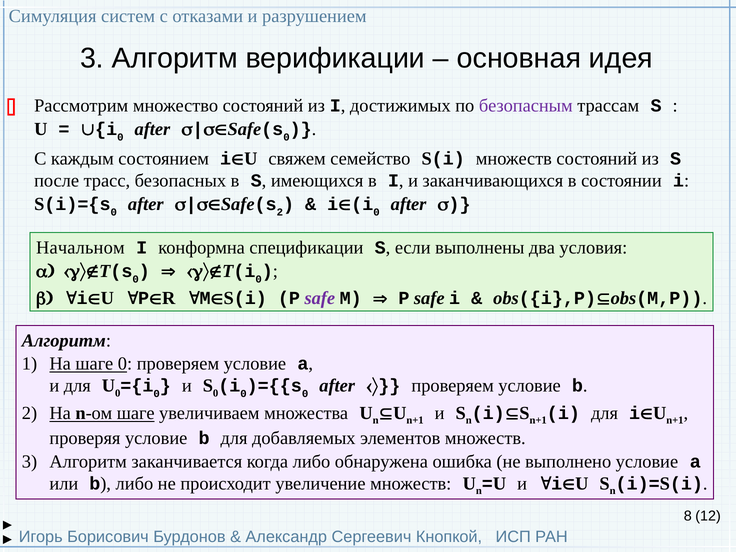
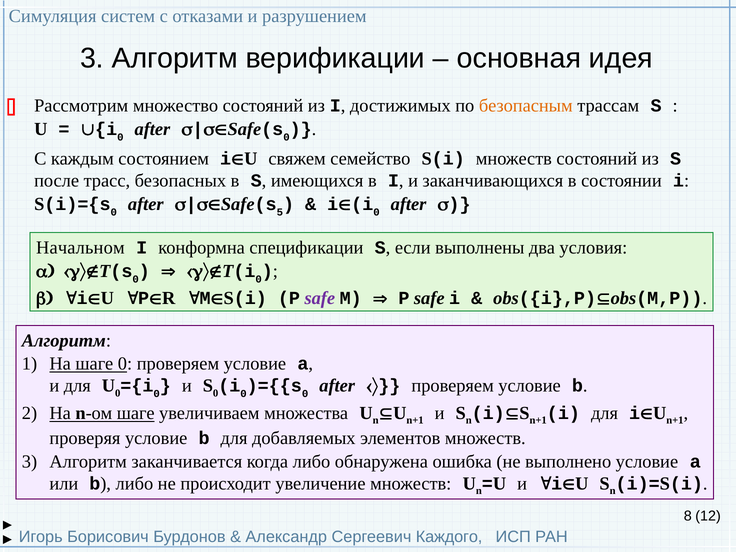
безопасным colour: purple -> orange (526, 106)
2: 2 -> 5 (280, 212)
Кнопкой: Кнопкой -> Каждого (449, 537)
